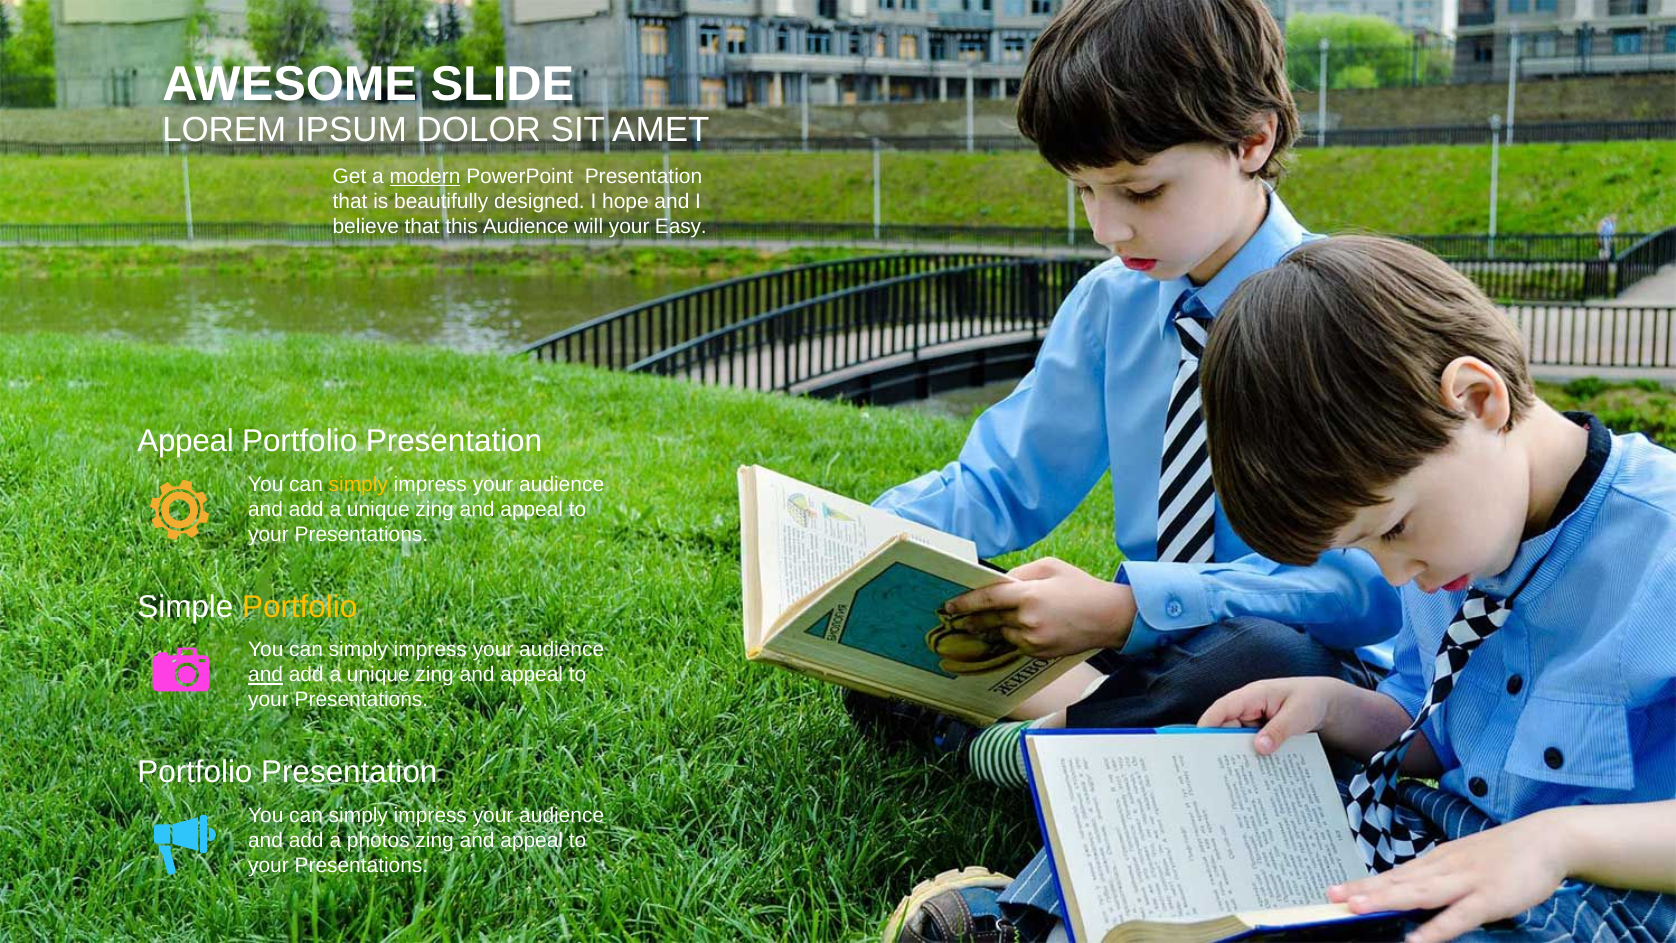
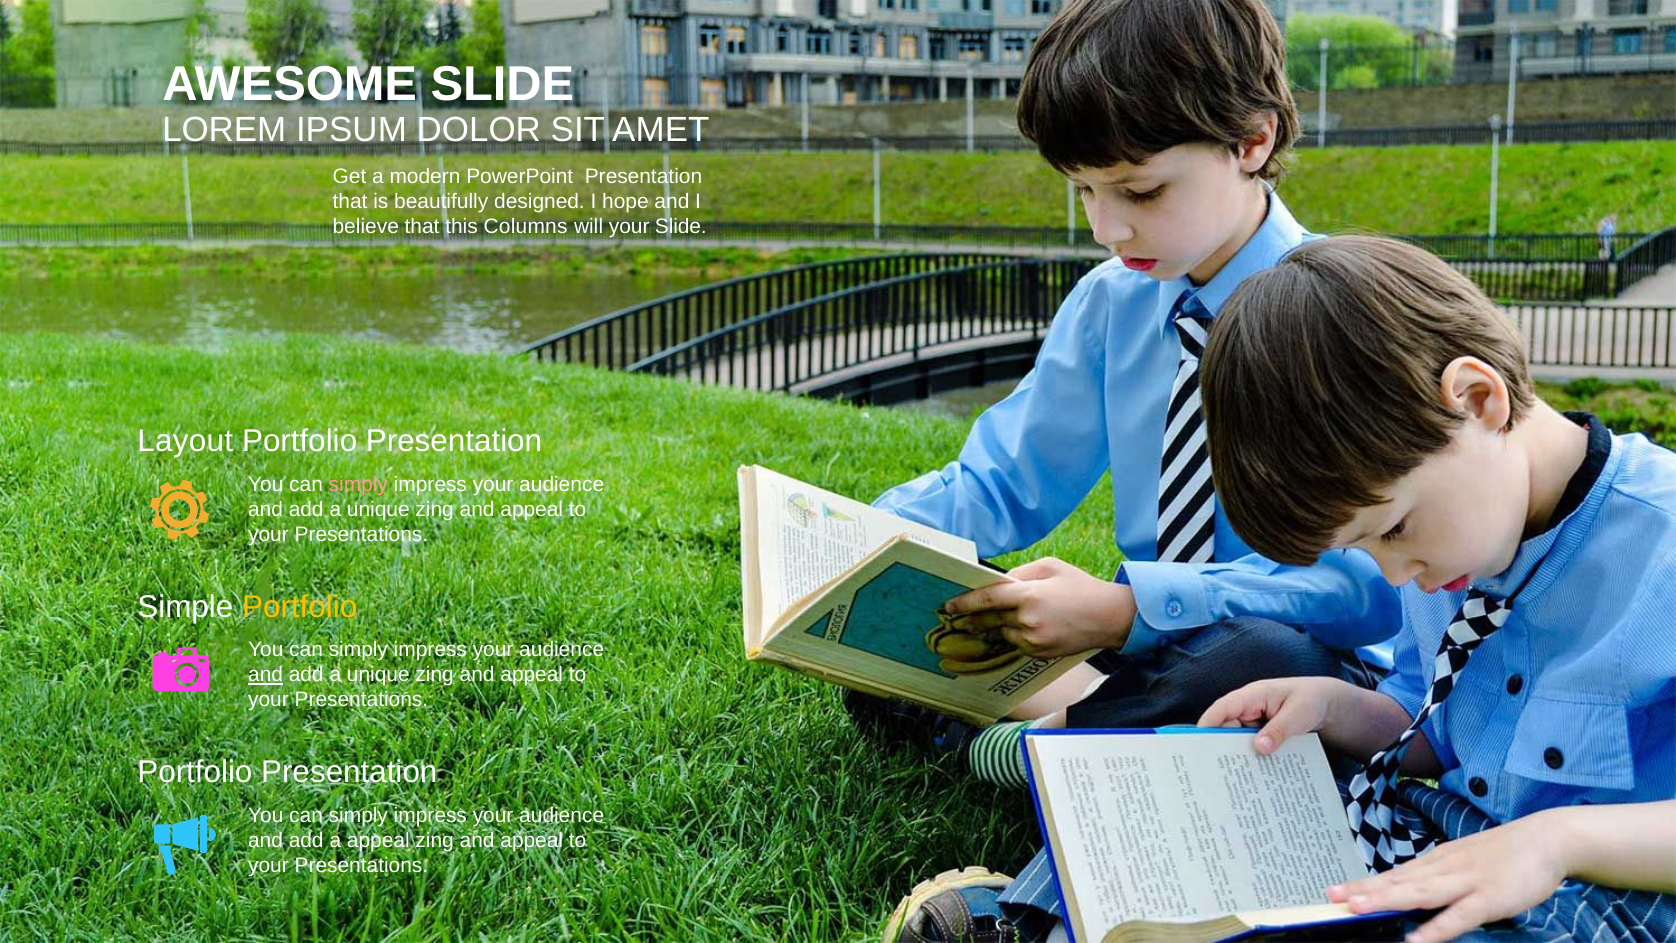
modern underline: present -> none (425, 177)
this Audience: Audience -> Columns (526, 227)
your Easy: Easy -> Slide (681, 227)
Appeal: Appeal -> Layout (185, 441)
simply colour: yellow -> pink (358, 484)
a photos: photos -> appeal (378, 840)
